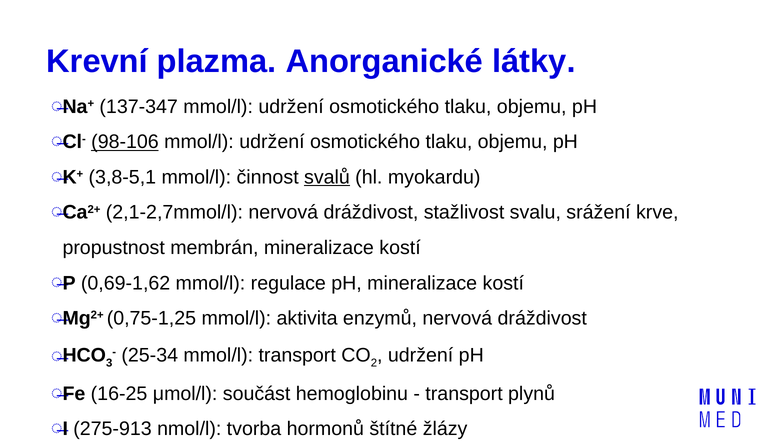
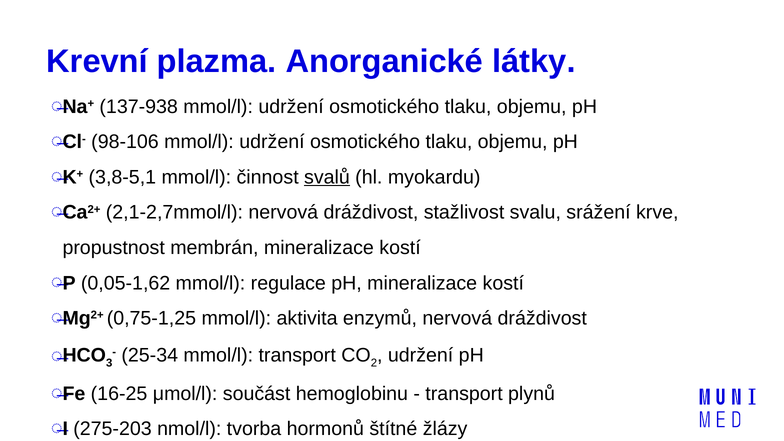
137-347: 137-347 -> 137-938 (139, 107)
98-106 underline: present -> none (125, 142)
0,69-1,62: 0,69-1,62 -> 0,05-1,62 (126, 283)
275-913: 275-913 -> 275-203 (112, 429)
